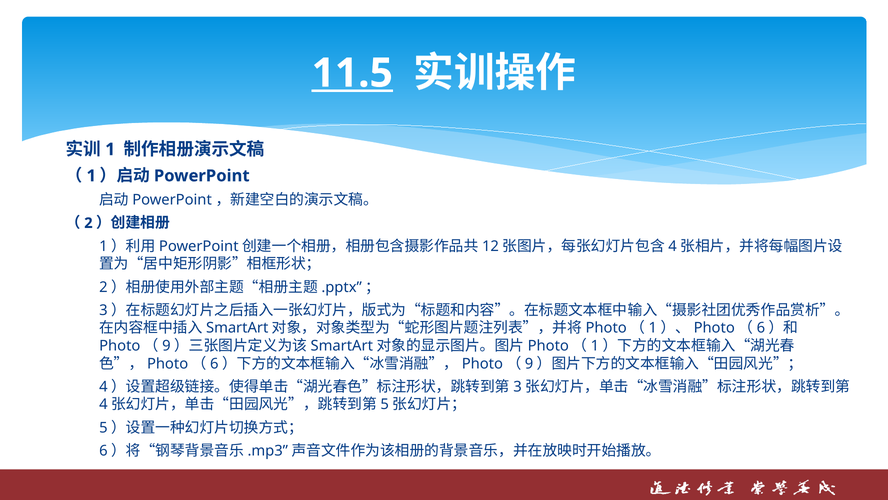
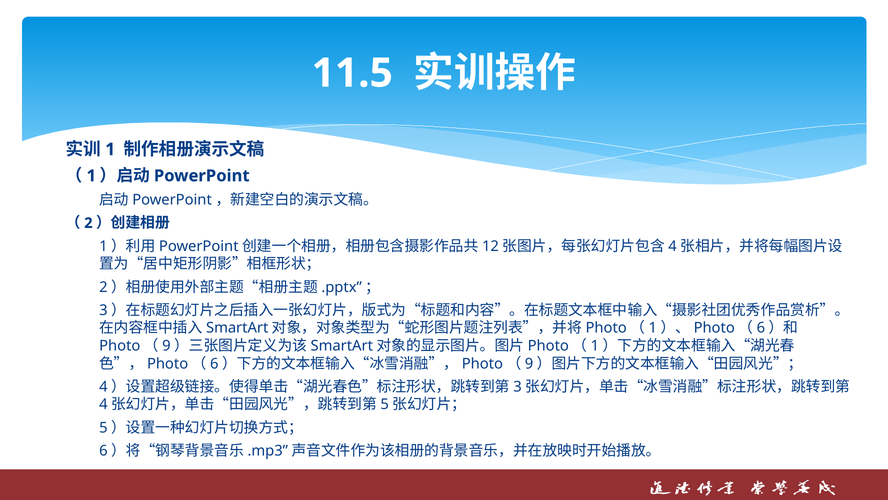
11.5 underline: present -> none (352, 73)
